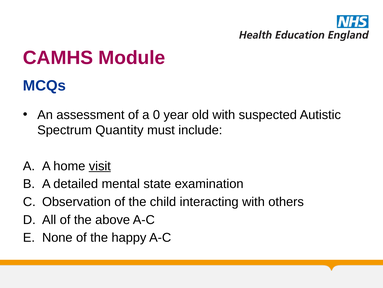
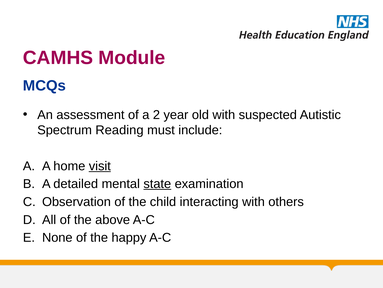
0: 0 -> 2 (156, 115)
Quantity: Quantity -> Reading (119, 130)
state underline: none -> present (157, 184)
